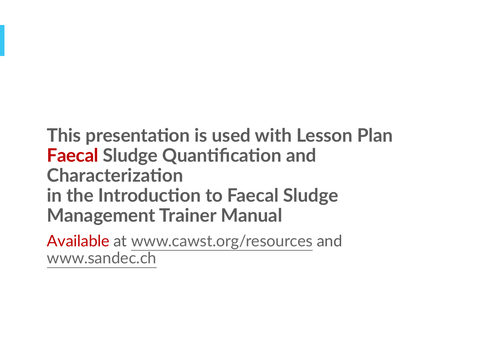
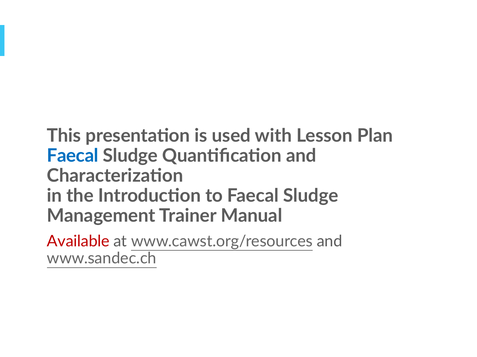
Faecal colour: red -> blue (73, 156)
